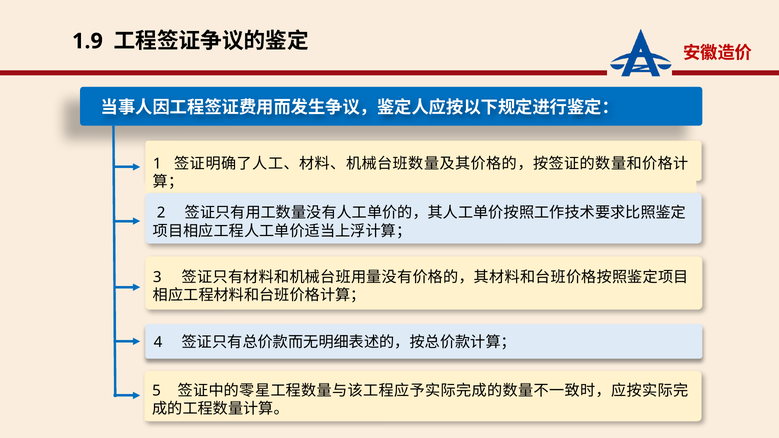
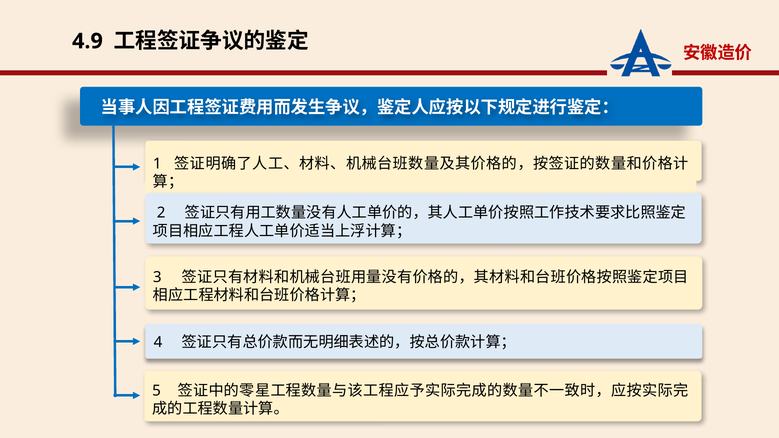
1.9: 1.9 -> 4.9 (87, 41)
